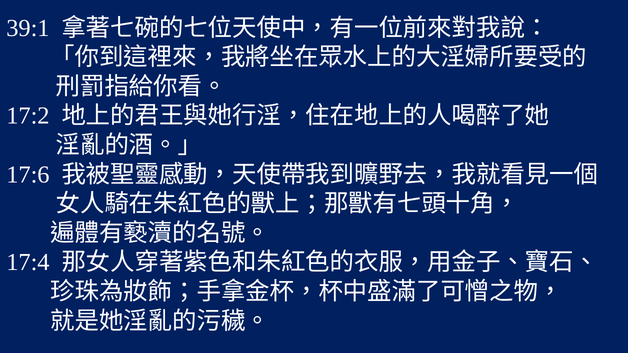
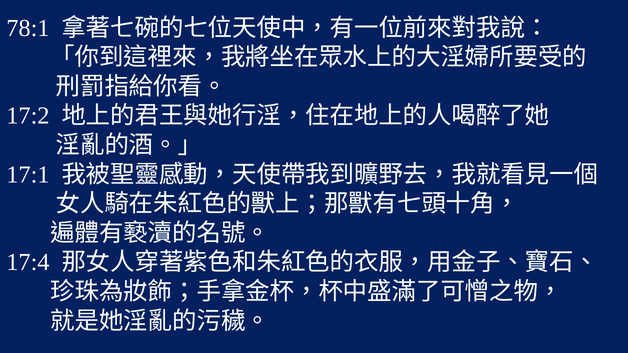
39:1: 39:1 -> 78:1 (28, 28)
17:6: 17:6 -> 17:1 (28, 175)
